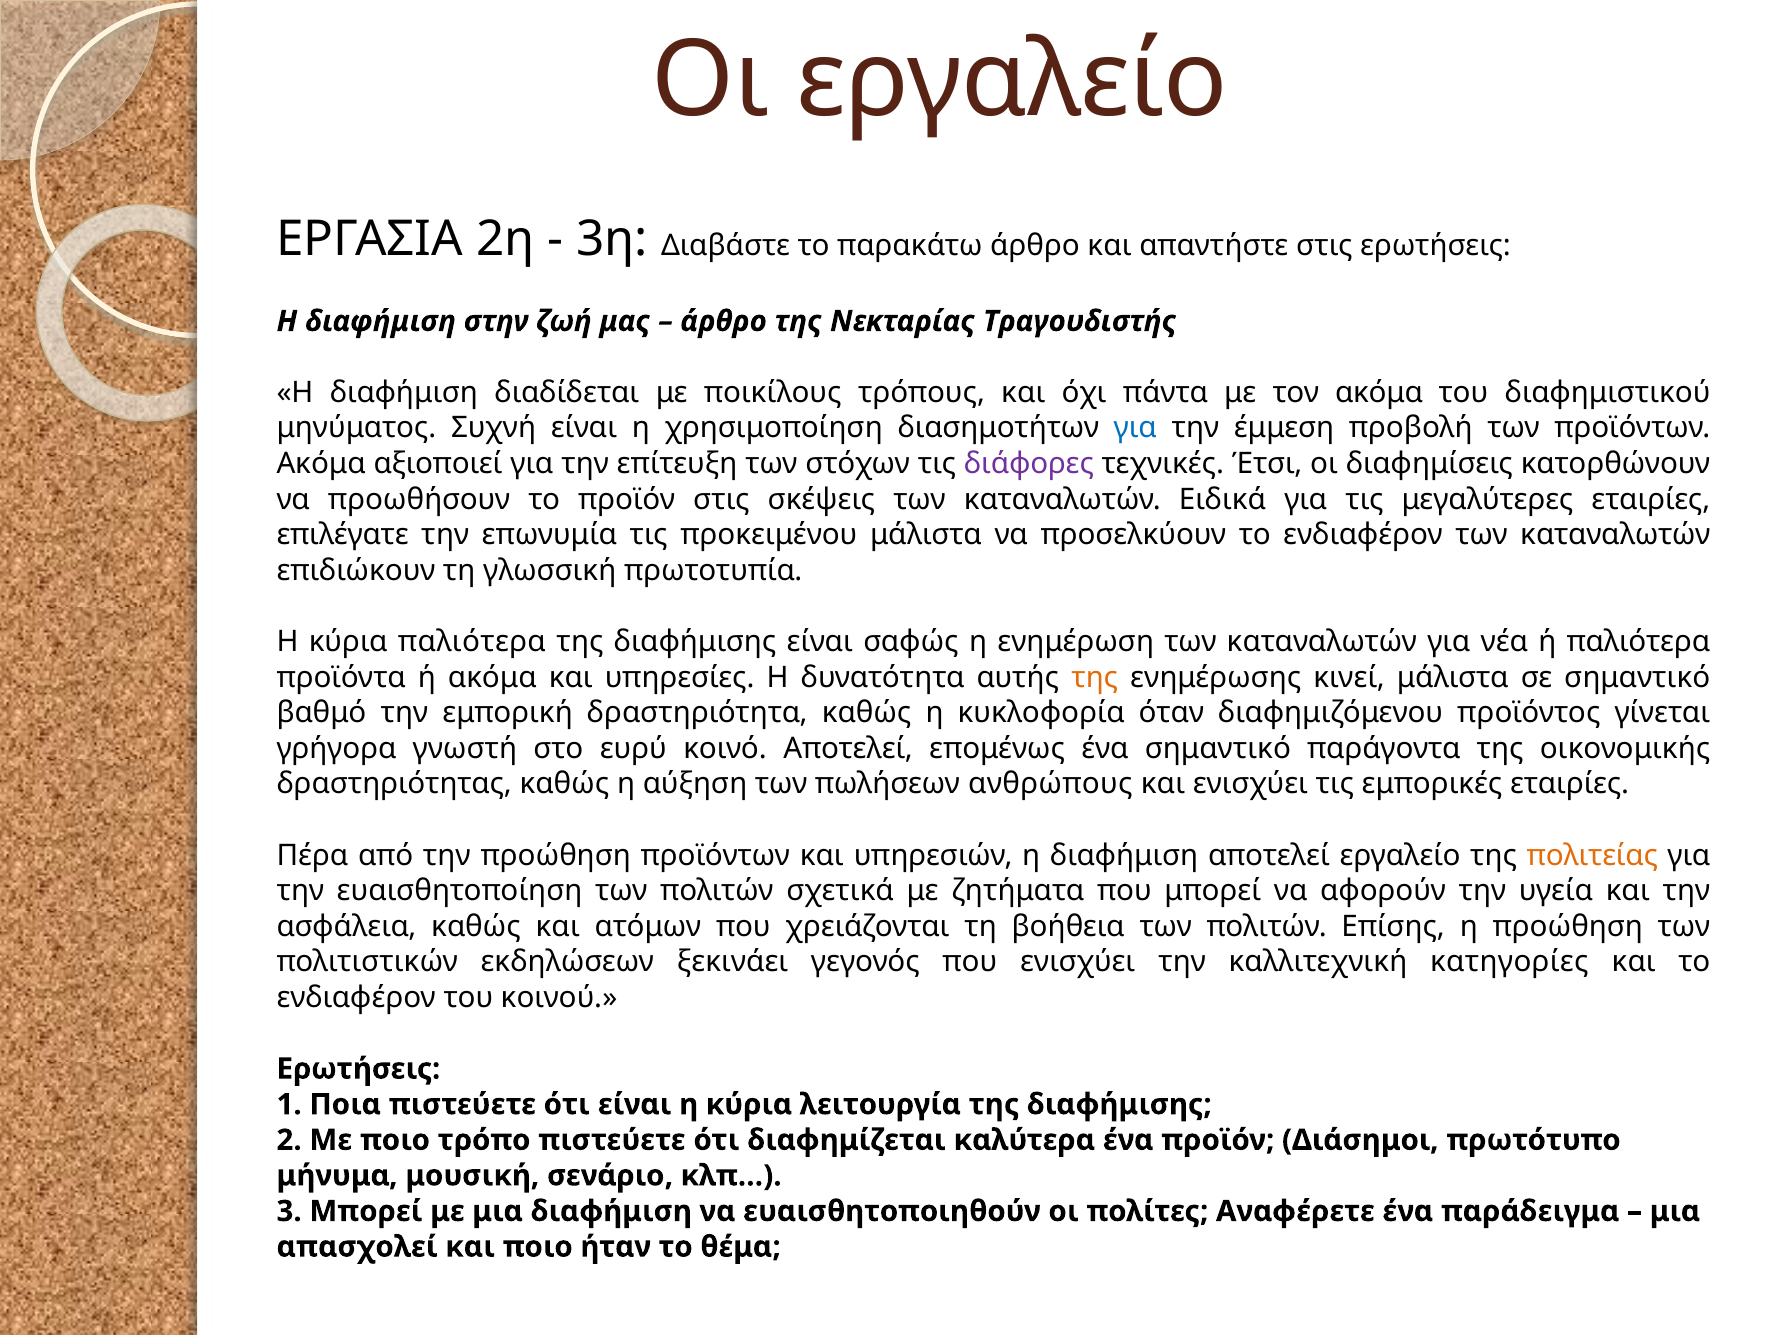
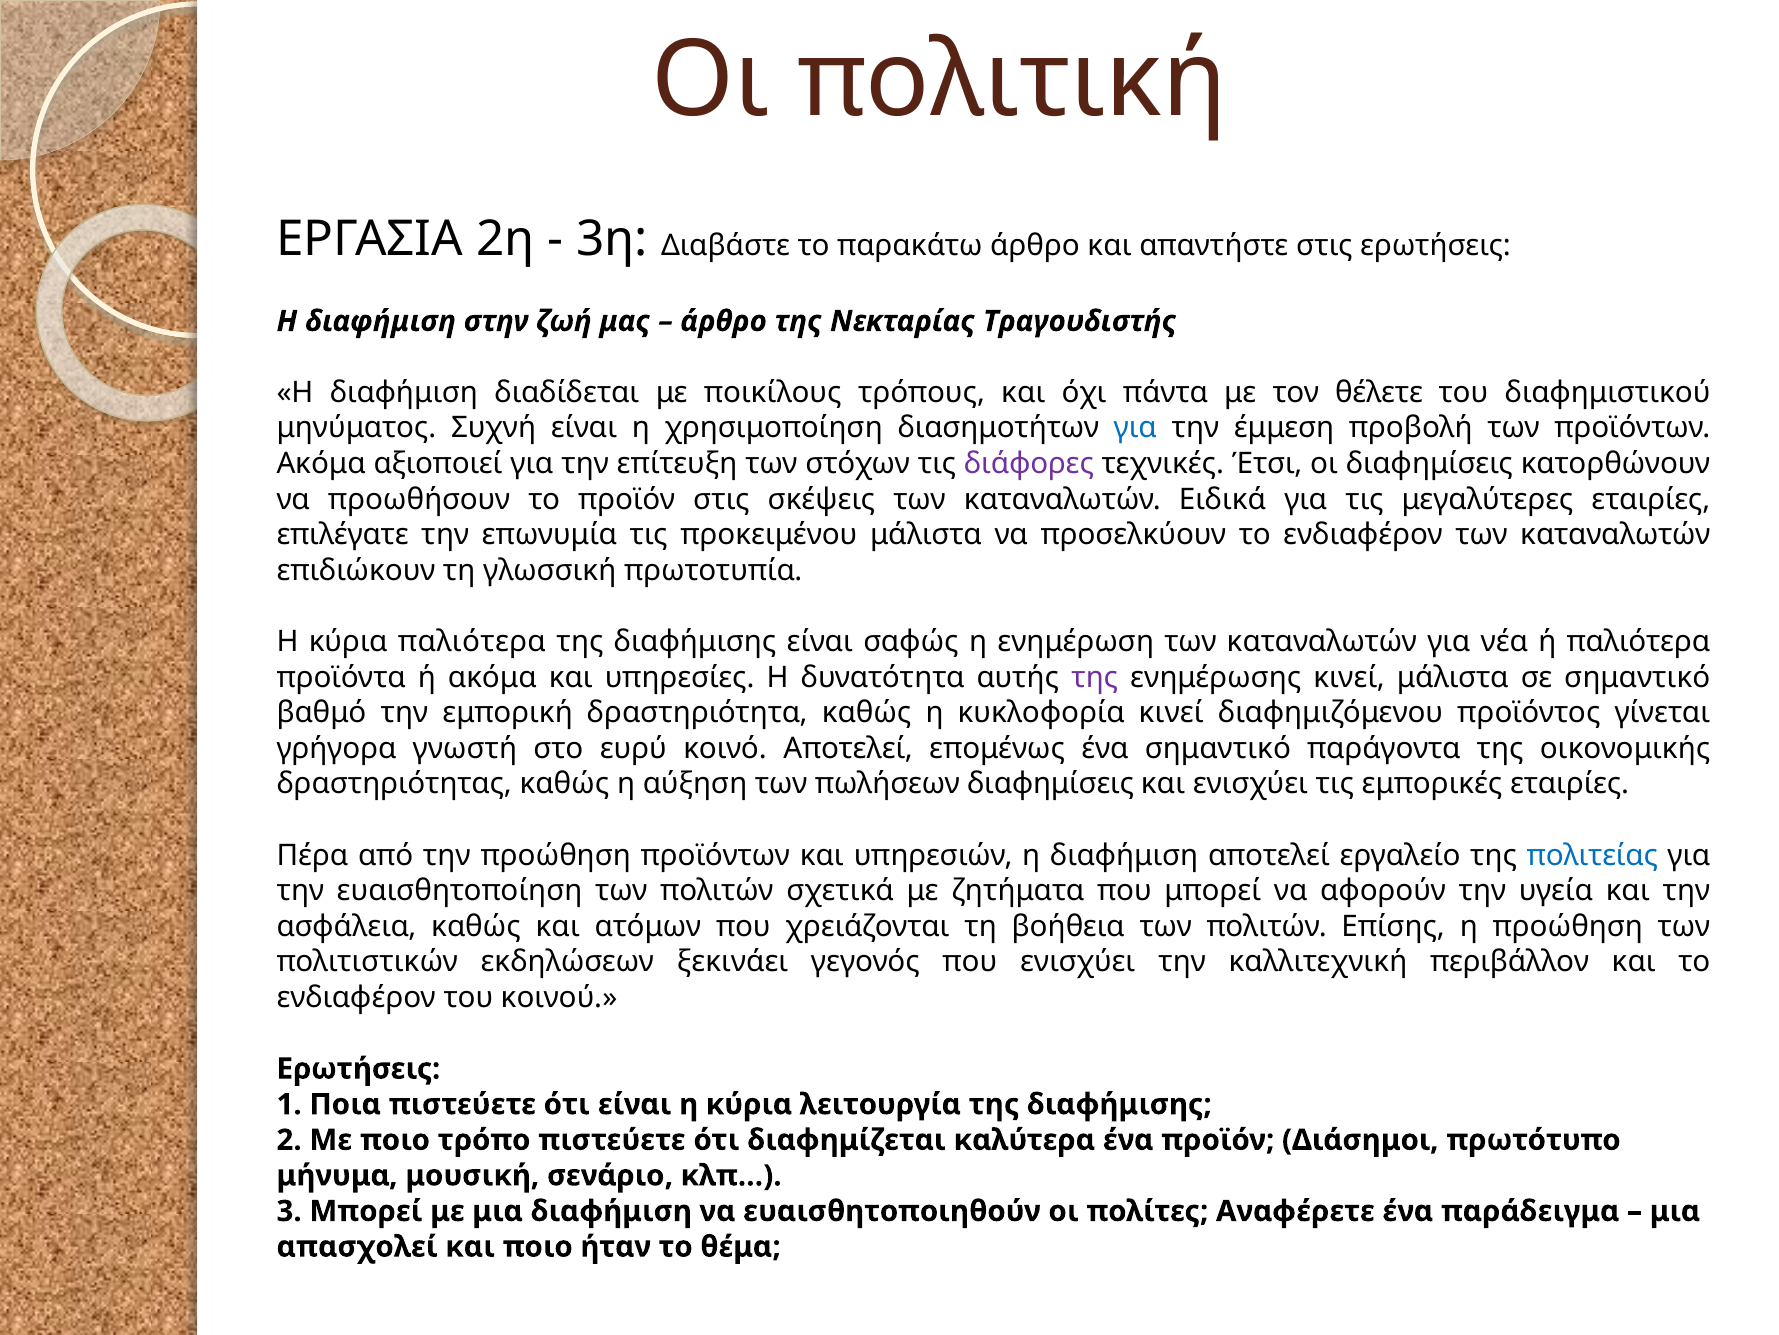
Οι εργαλείο: εργαλείο -> πολιτική (1012, 80)
τον ακόμα: ακόμα -> θέλετε (1379, 392)
της colour: orange -> purple (1095, 677)
κυκλοφορία όταν: όταν -> κινεί (1171, 712)
πωλήσεων ανθρώπους: ανθρώπους -> διαφημίσεις (1051, 784)
πολιτείας colour: orange -> blue (1592, 855)
κατηγορίες: κατηγορίες -> περιβάλλον (1510, 962)
